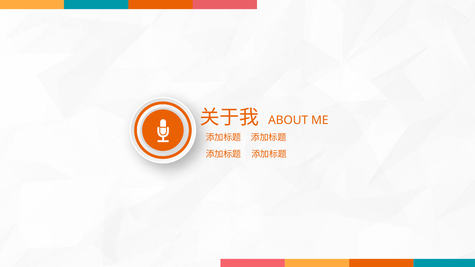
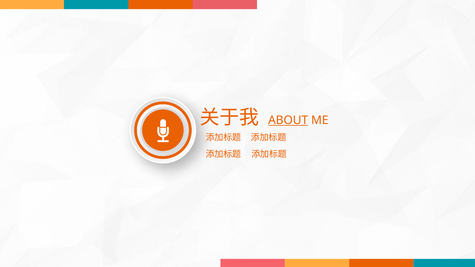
ABOUT underline: none -> present (288, 120)
